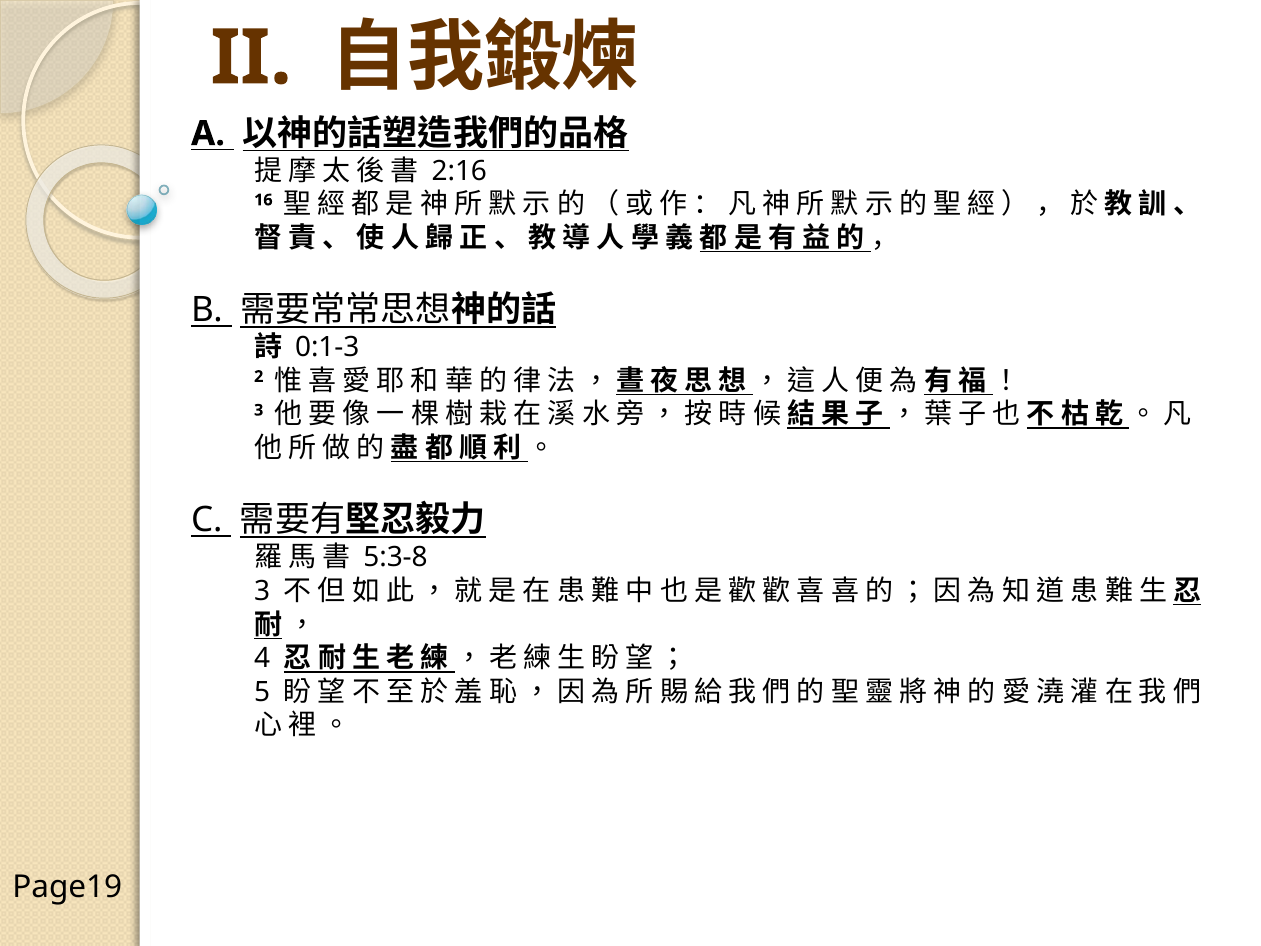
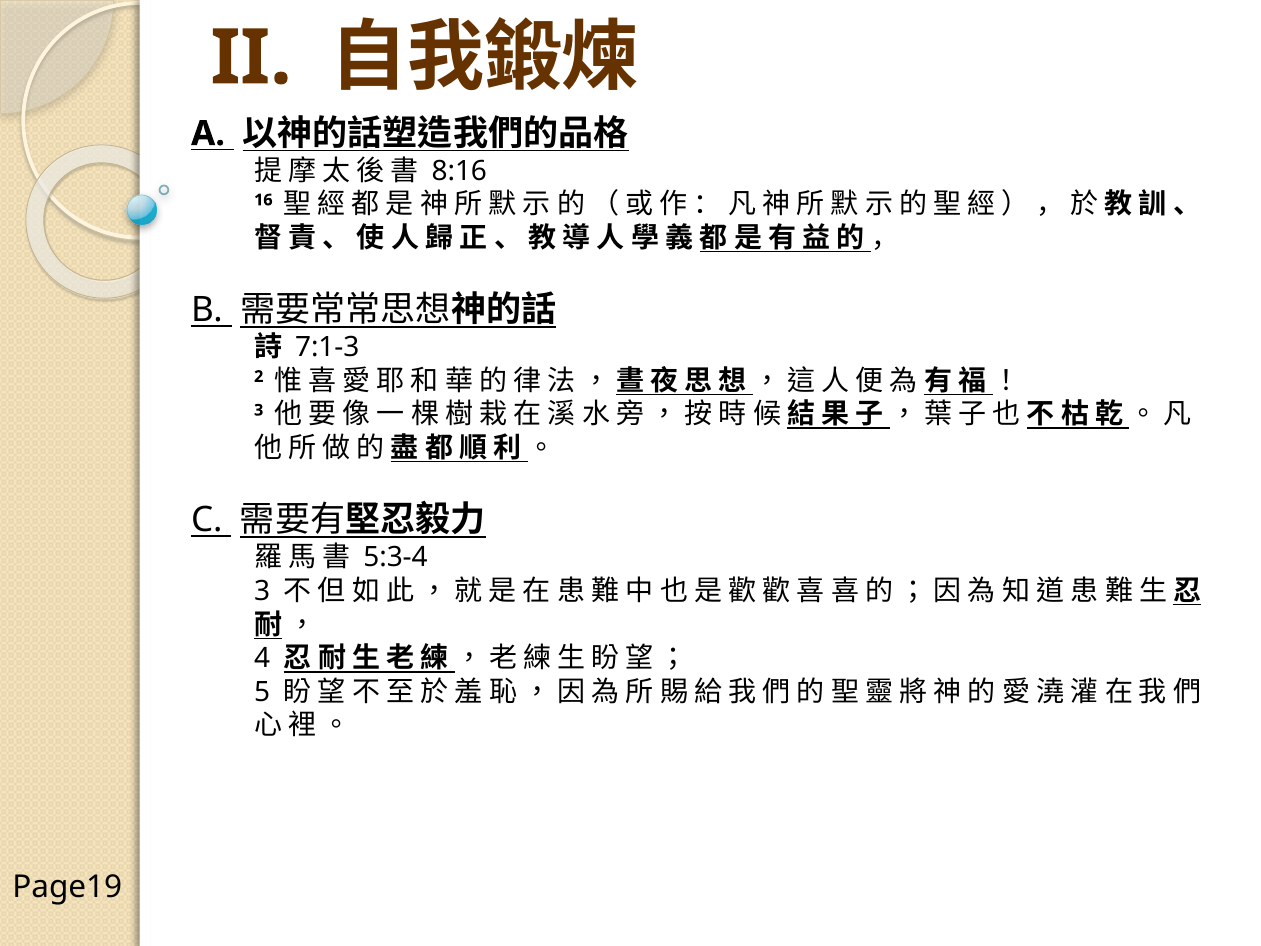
2:16: 2:16 -> 8:16 (459, 171)
0:1-3: 0:1-3 -> 7:1-3 (327, 347)
5:3-8: 5:3-8 -> 5:3-4 (396, 557)
